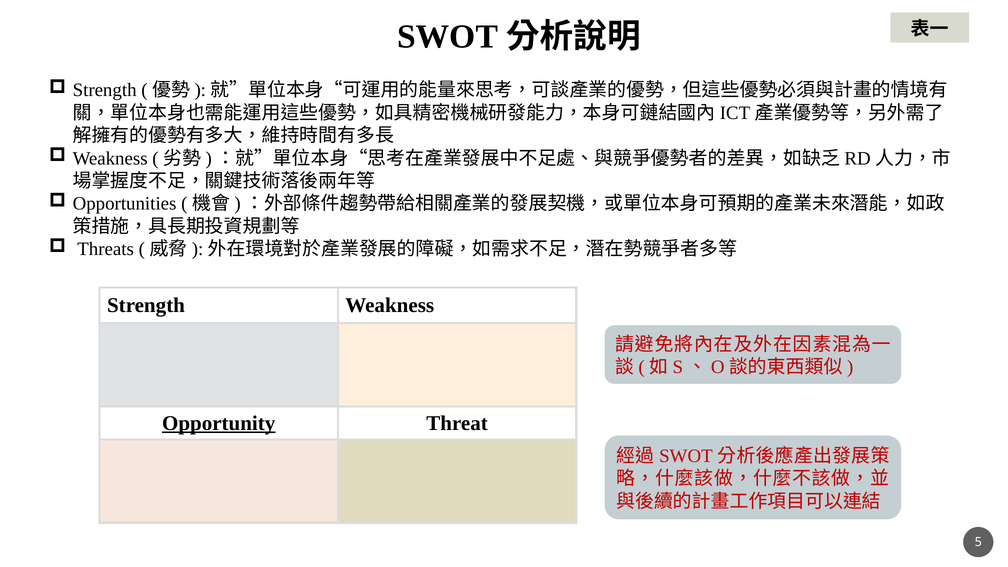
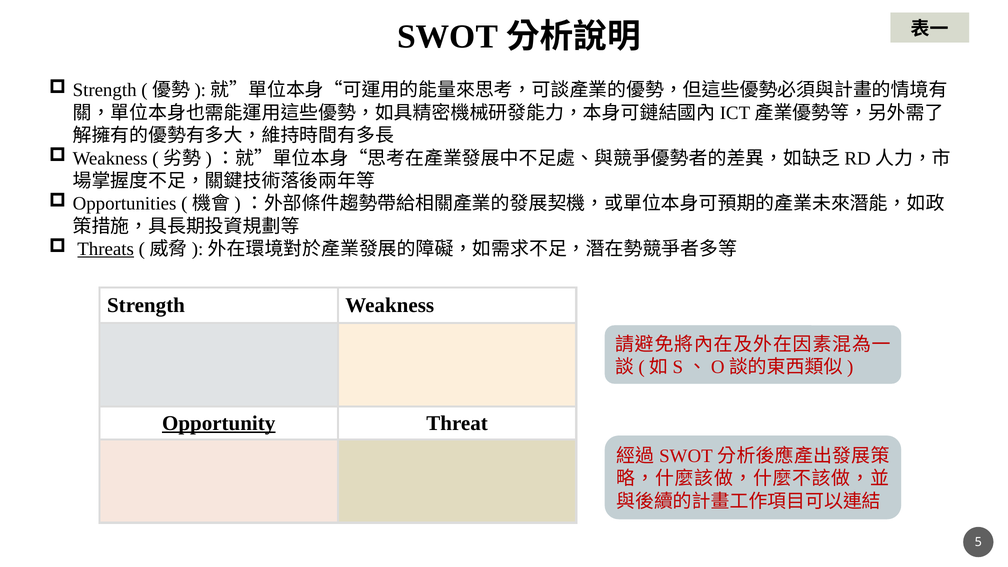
Threats underline: none -> present (106, 249)
